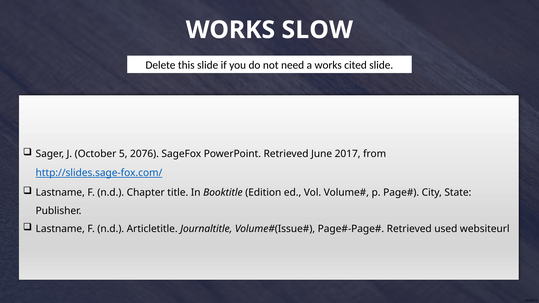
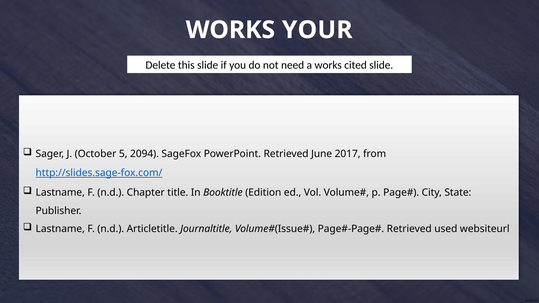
SLOW: SLOW -> YOUR (317, 30)
2076: 2076 -> 2094 (144, 154)
